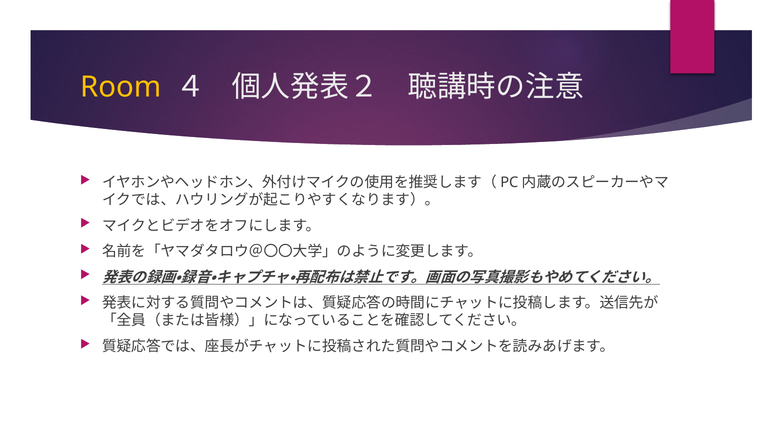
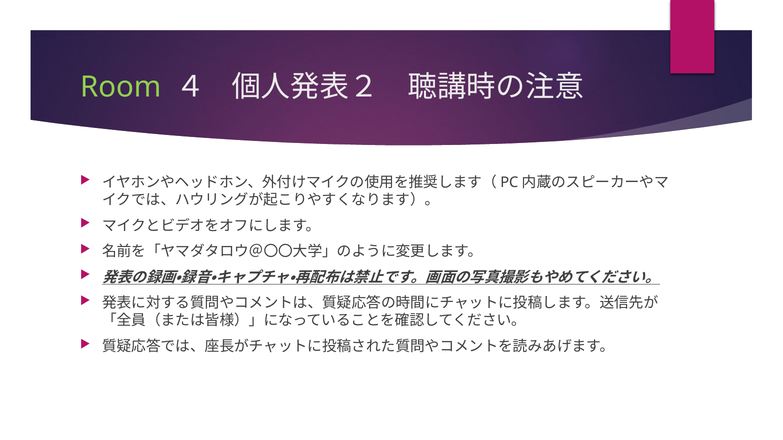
Room colour: yellow -> light green (121, 87)
